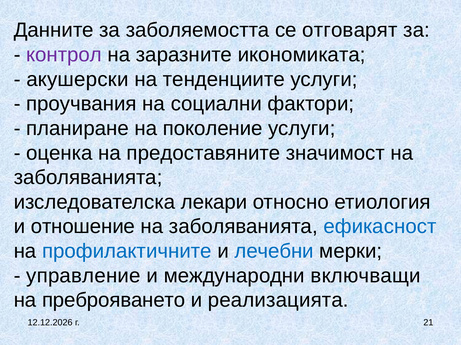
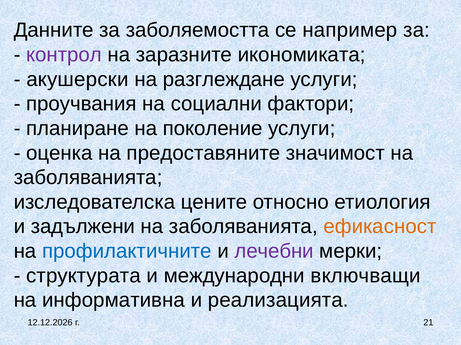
отговарят: отговарят -> например (350, 30)
тенденциите: тенденциите -> разглеждане (224, 80)
лекари: лекари -> цените (214, 202)
отношение: отношение -> задължени (83, 227)
ефикасност colour: blue -> orange (380, 227)
лечебни colour: blue -> purple (274, 252)
управление: управление -> структурата (83, 276)
преброяването: преброяването -> информативна (114, 301)
